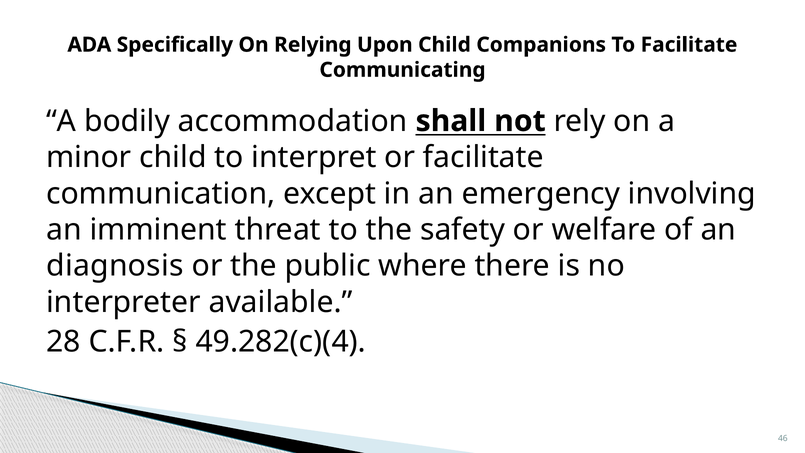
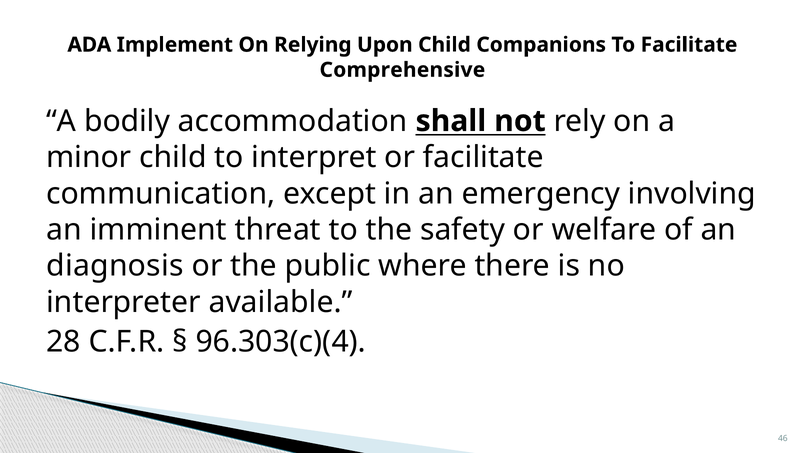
Specifically: Specifically -> Implement (175, 45)
Communicating: Communicating -> Comprehensive (402, 70)
49.282(c)(4: 49.282(c)(4 -> 96.303(c)(4 (281, 342)
